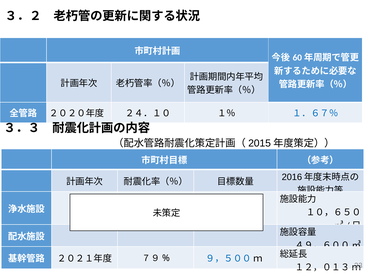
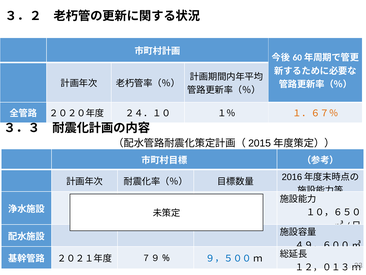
１．６７％ colour: blue -> orange (315, 113)
